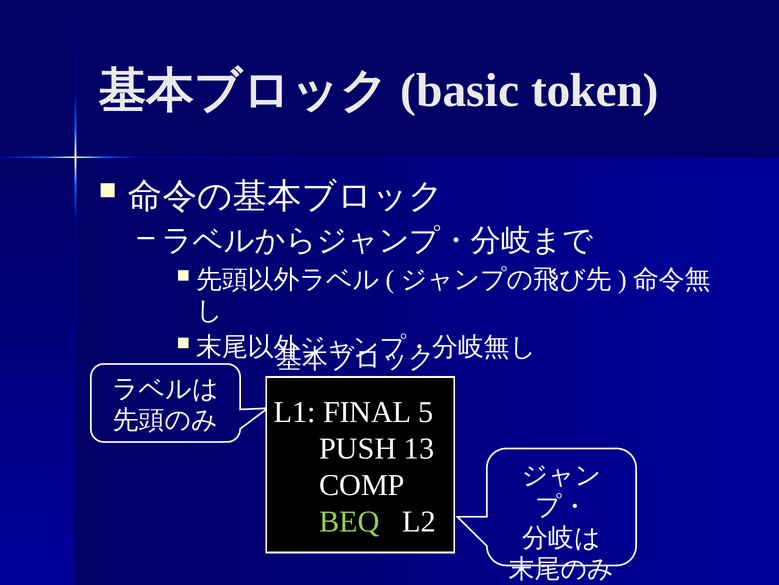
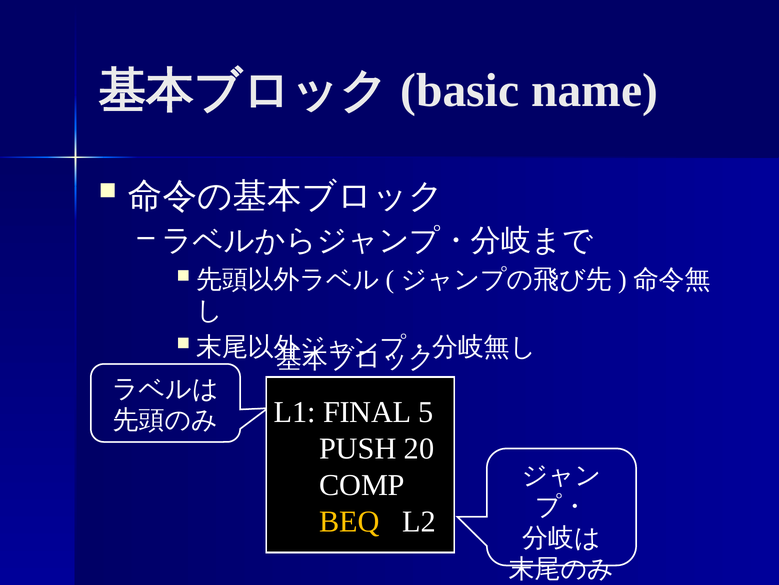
token: token -> name (595, 90)
13: 13 -> 20 (419, 448)
BEQ colour: light green -> yellow (349, 521)
